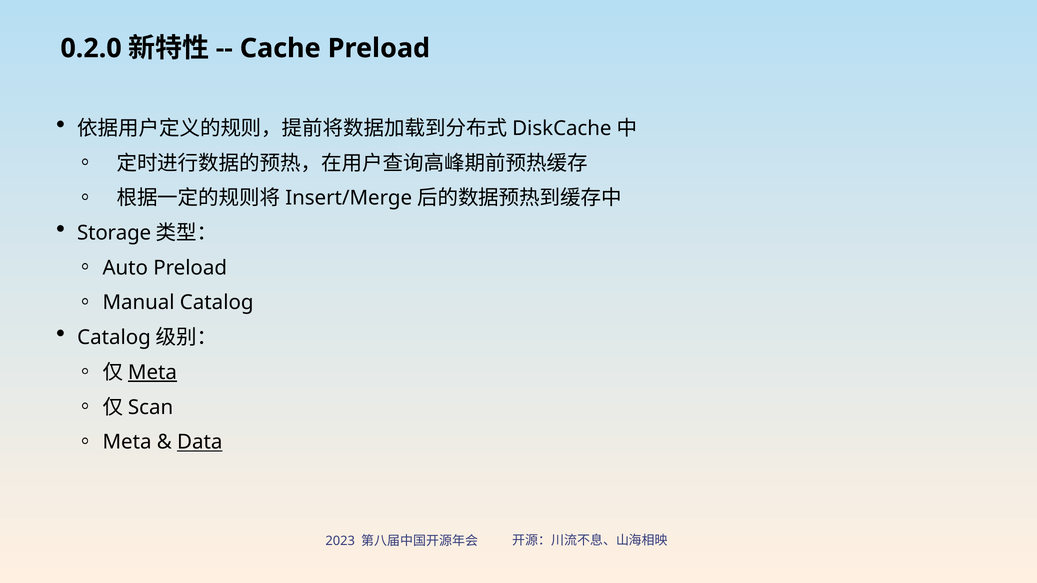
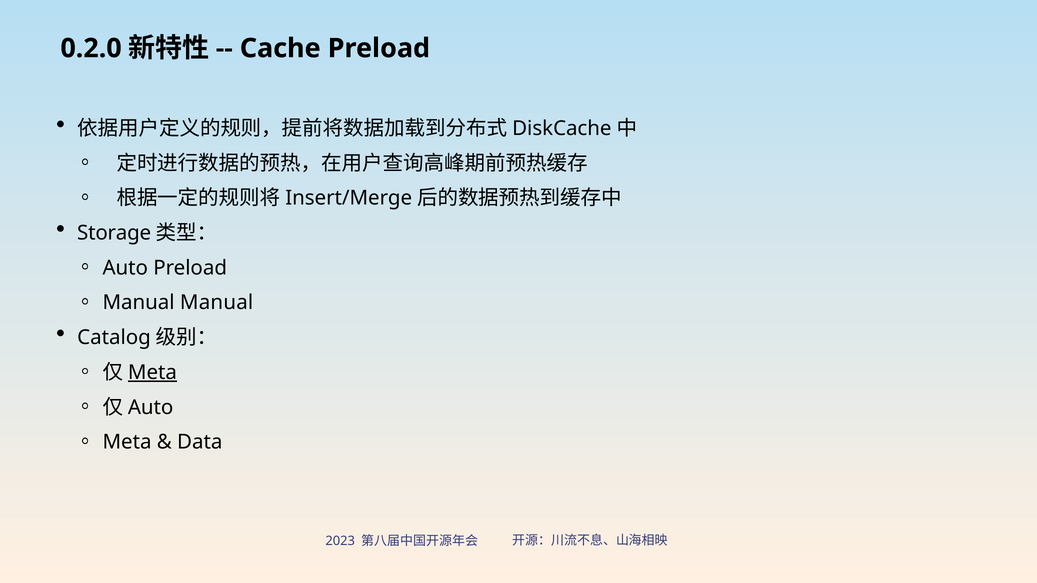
Manual Catalog: Catalog -> Manual (217, 303)
Scan: Scan -> Auto (151, 407)
Data underline: present -> none (200, 442)
